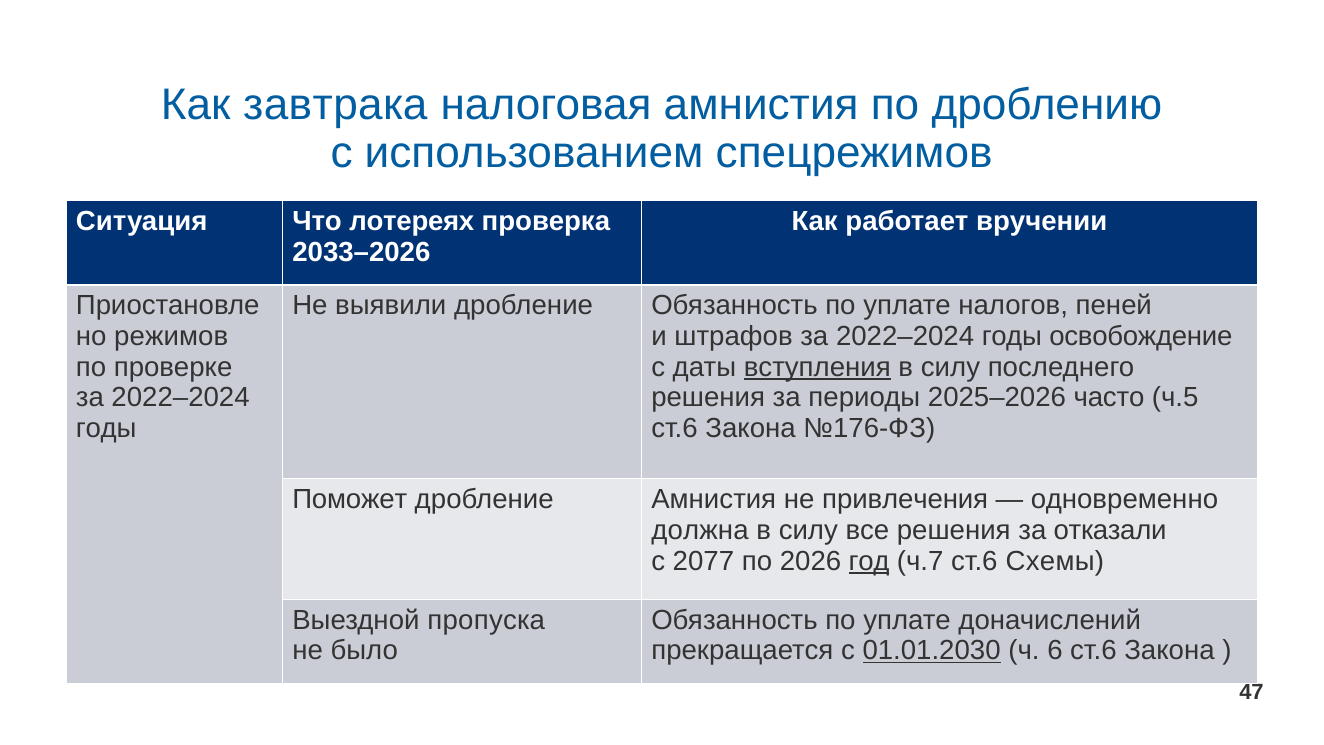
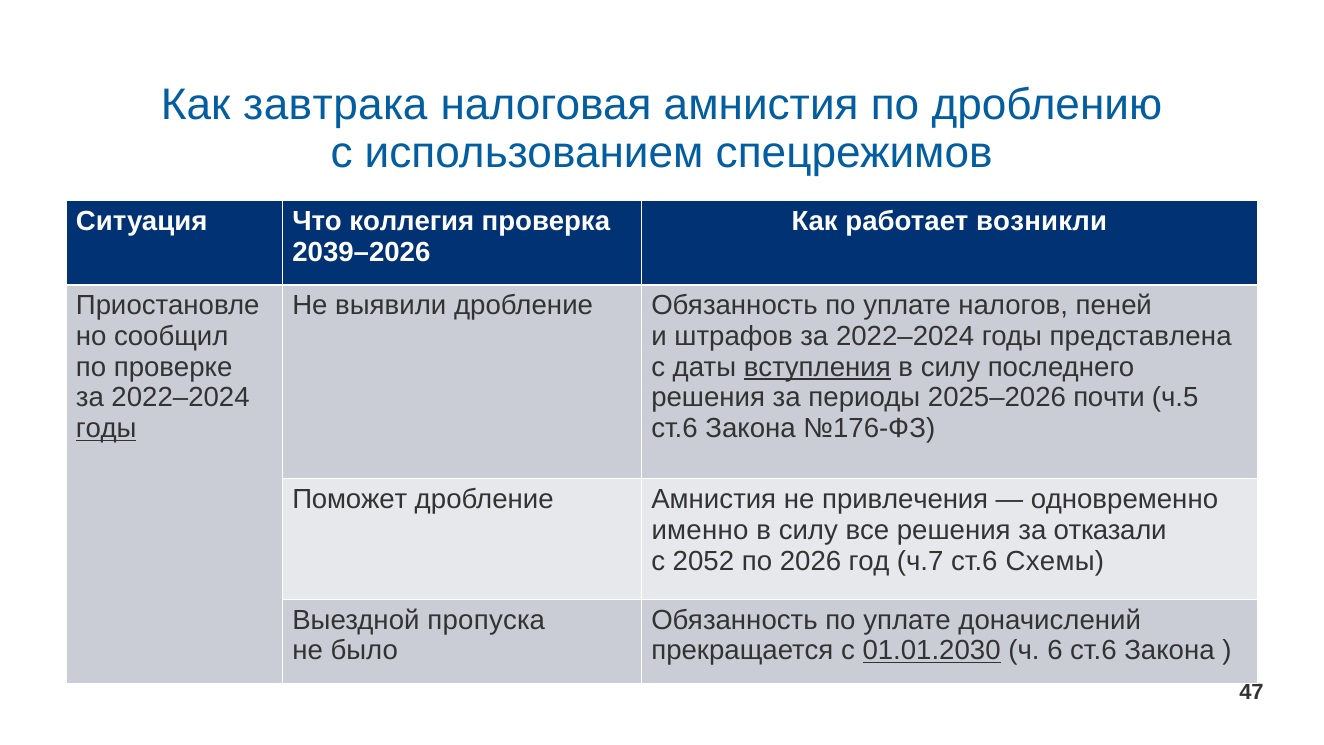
лотереях: лотереях -> коллегия (412, 221)
вручении: вручении -> возникли (1042, 221)
2033–2026: 2033–2026 -> 2039–2026 (361, 252)
режимов: режимов -> сообщил (171, 336)
освобождение: освобождение -> представлена (1141, 336)
часто: часто -> почти (1109, 398)
годы underline: none -> present (106, 428)
должна: должна -> именно (700, 530)
2077: 2077 -> 2052 (703, 561)
год underline: present -> none (869, 561)
